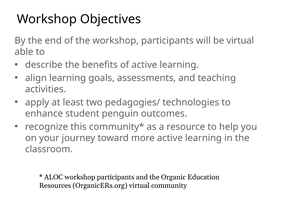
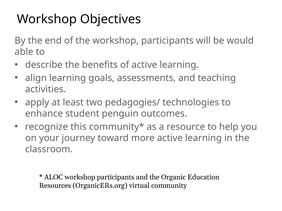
be virtual: virtual -> would (240, 41)
